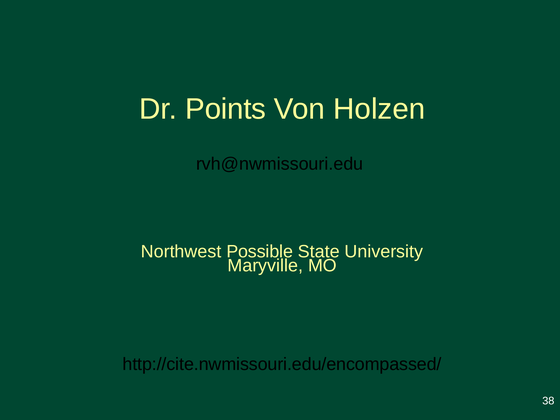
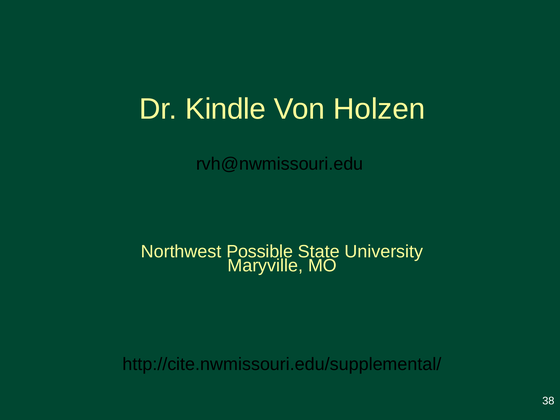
Points: Points -> Kindle (226, 109)
http://cite.nwmissouri.edu/encompassed/: http://cite.nwmissouri.edu/encompassed/ -> http://cite.nwmissouri.edu/supplemental/ (282, 364)
